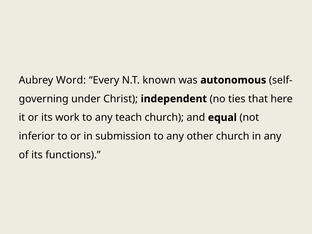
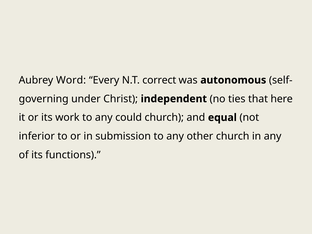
known: known -> correct (159, 80)
teach: teach -> could (129, 118)
